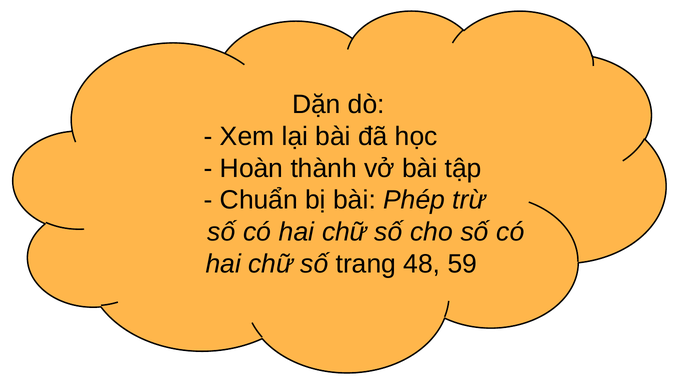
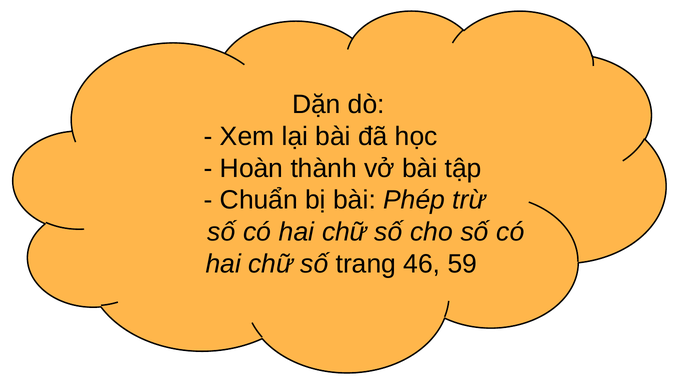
48: 48 -> 46 (422, 264)
